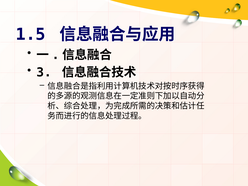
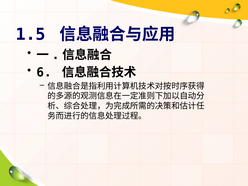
3: 3 -> 6 (44, 72)
